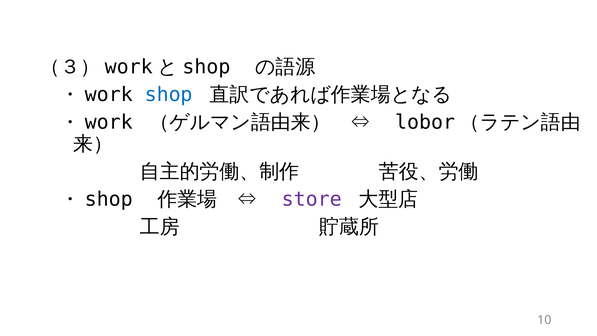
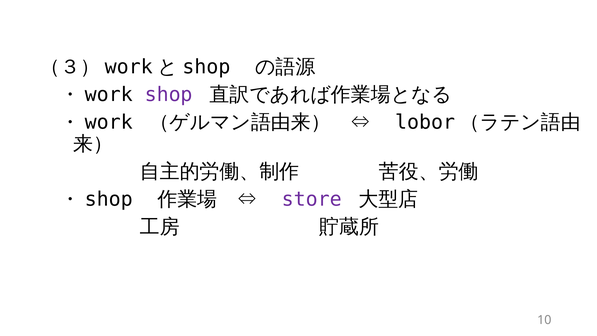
shop colour: blue -> purple (169, 94)
